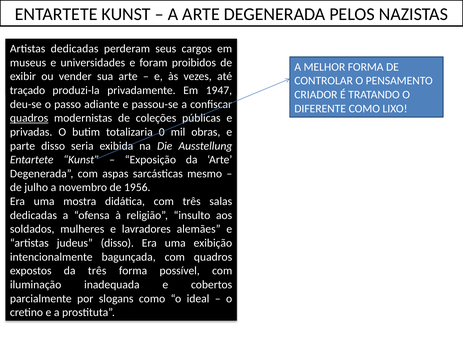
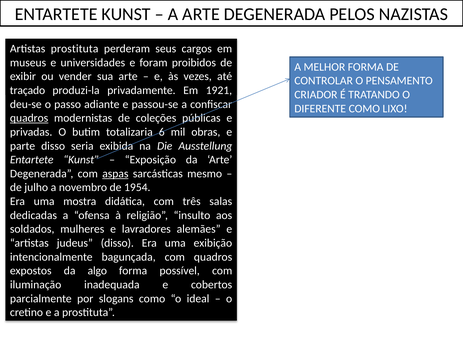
Artistas dedicadas: dedicadas -> prostituta (75, 49)
1947: 1947 -> 1921 (219, 90)
0: 0 -> 6 (162, 132)
aspas underline: none -> present (115, 174)
1956: 1956 -> 1954 (137, 188)
da três: três -> algo (97, 271)
